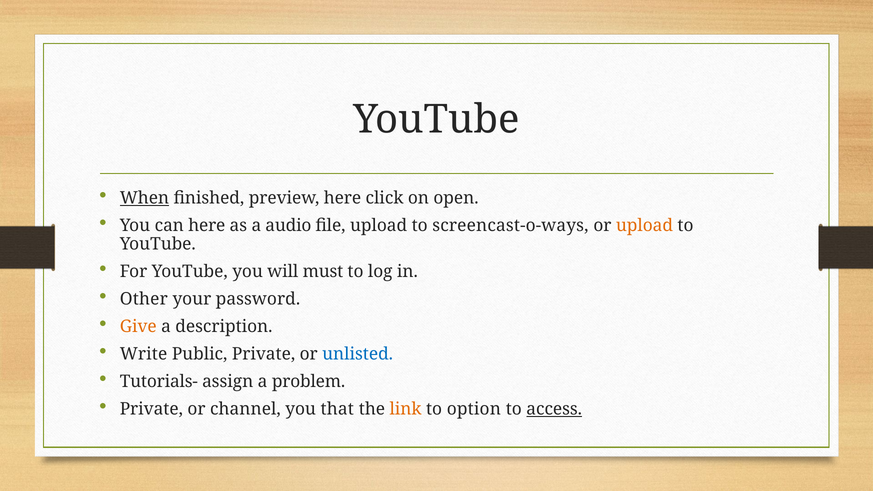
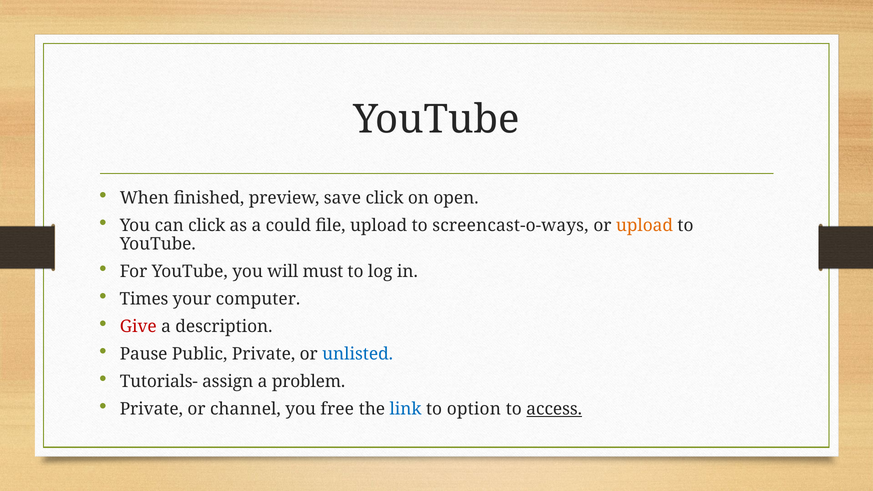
When underline: present -> none (144, 198)
preview here: here -> save (342, 198)
can here: here -> click (207, 225)
audio: audio -> could (288, 225)
Other: Other -> Times (144, 299)
password: password -> computer (258, 299)
Give colour: orange -> red (138, 327)
Write: Write -> Pause (144, 354)
that: that -> free (337, 409)
link colour: orange -> blue (406, 409)
